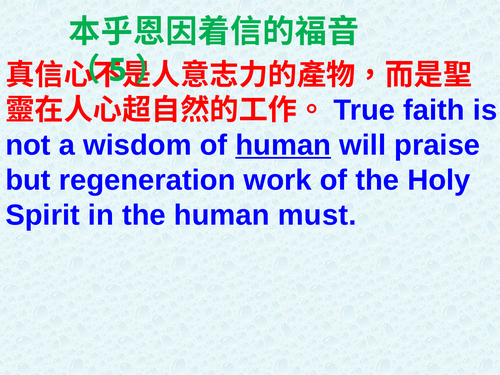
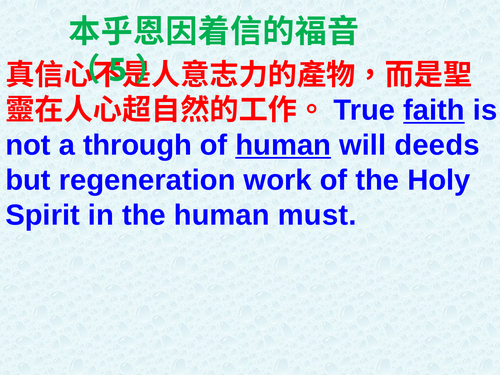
faith underline: none -> present (434, 110)
wisdom: wisdom -> through (138, 145)
praise: praise -> deeds (437, 145)
